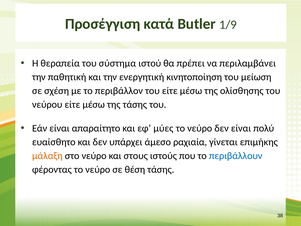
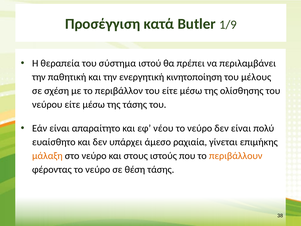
μείωση: μείωση -> μέλους (256, 77)
μύες: μύες -> νέου (163, 128)
περιβάλλουν colour: blue -> orange (236, 156)
